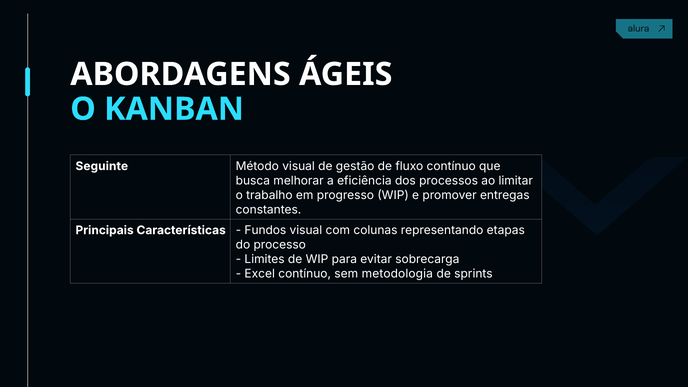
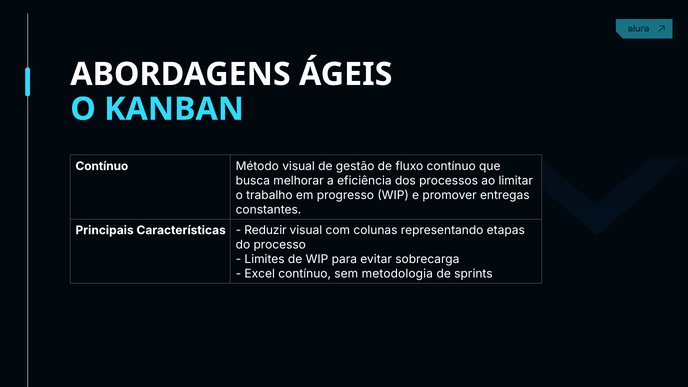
Seguinte: Seguinte -> Contínuo (102, 166)
Fundos: Fundos -> Reduzir (265, 230)
